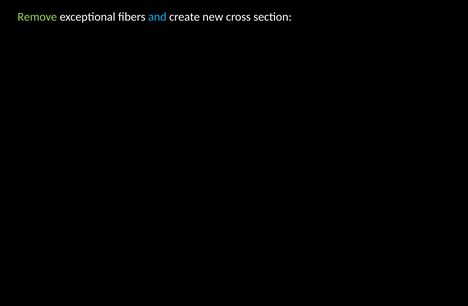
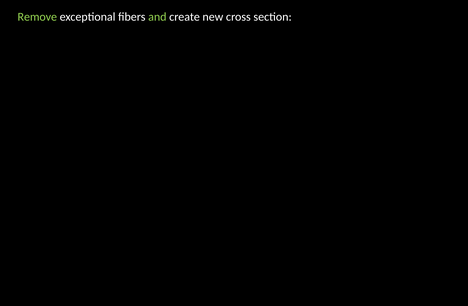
and colour: light blue -> light green (157, 17)
